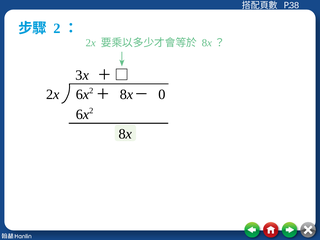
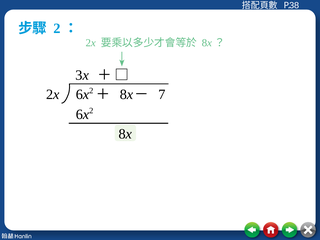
0: 0 -> 7 (162, 94)
